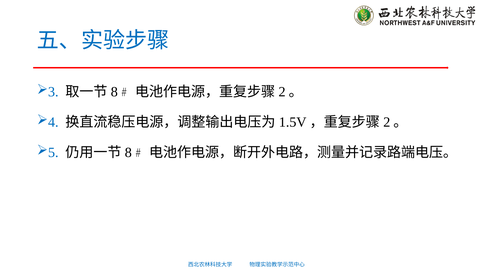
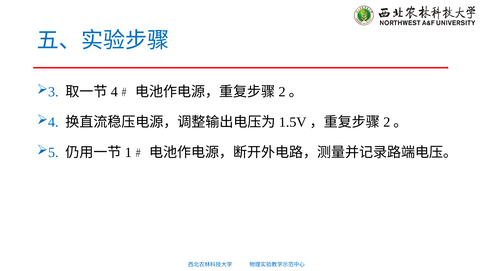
8: 8 -> 4 (114, 92)
8: 8 -> 1 (128, 152)
